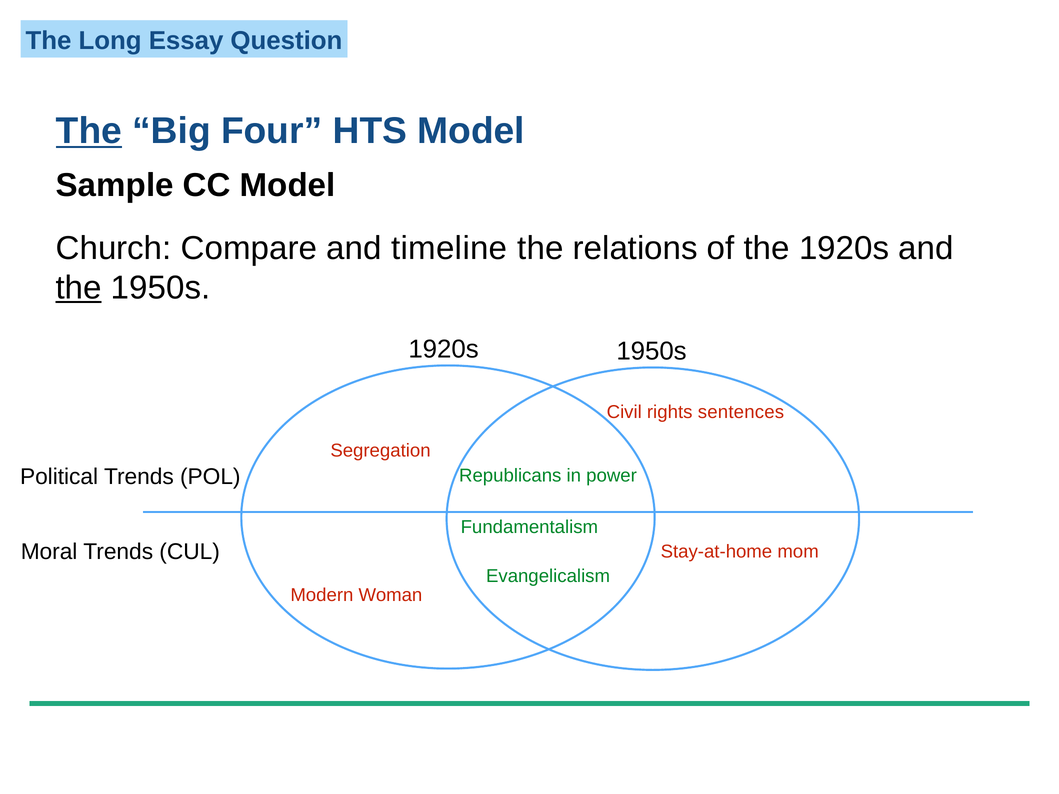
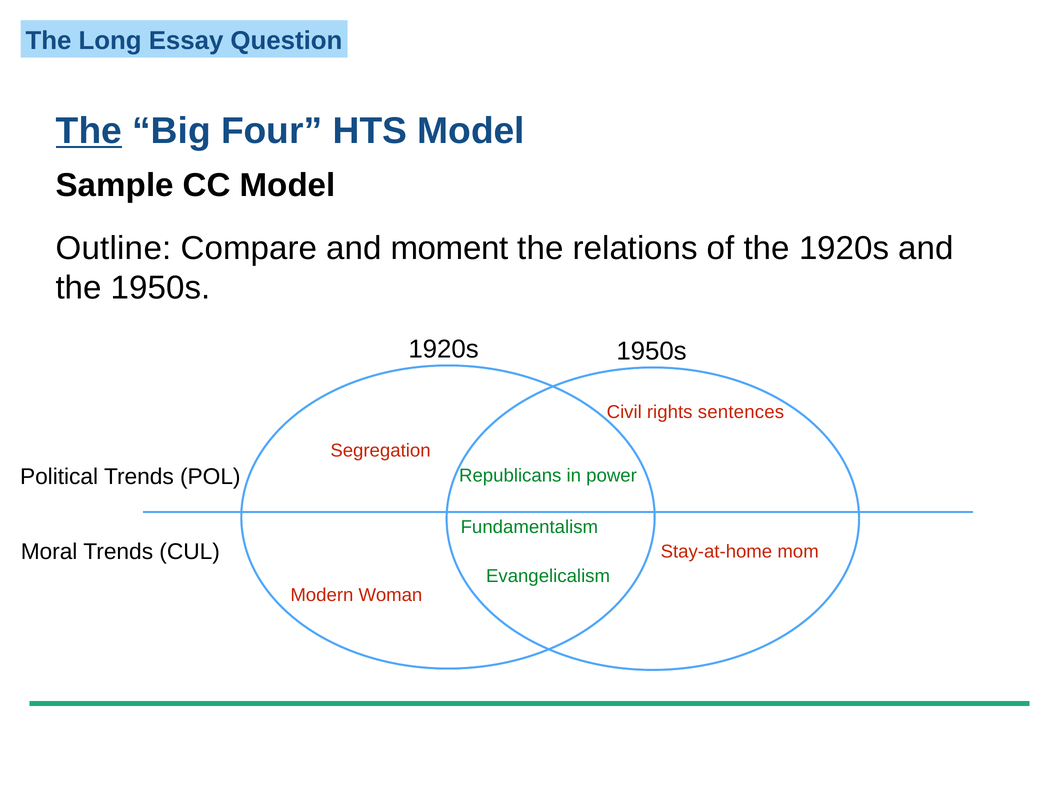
Church: Church -> Outline (114, 248)
timeline: timeline -> moment (450, 248)
the underline: present -> none (79, 288)
